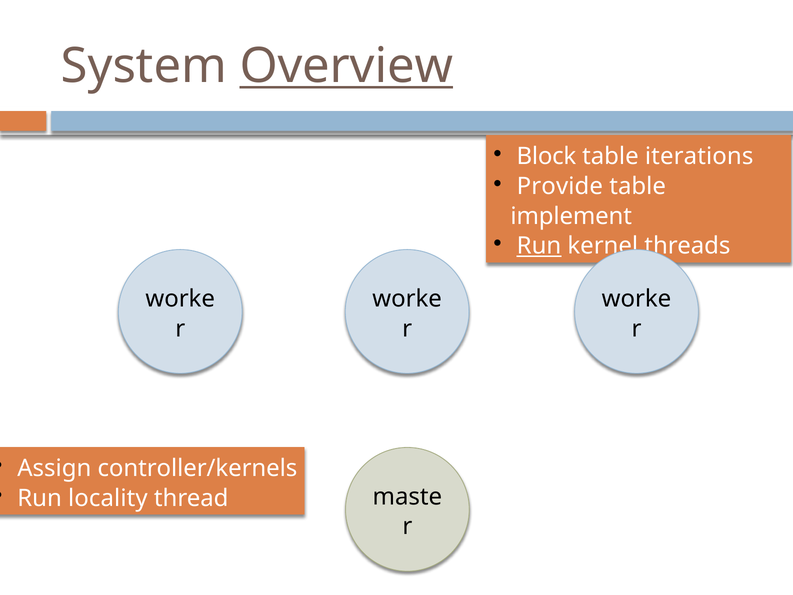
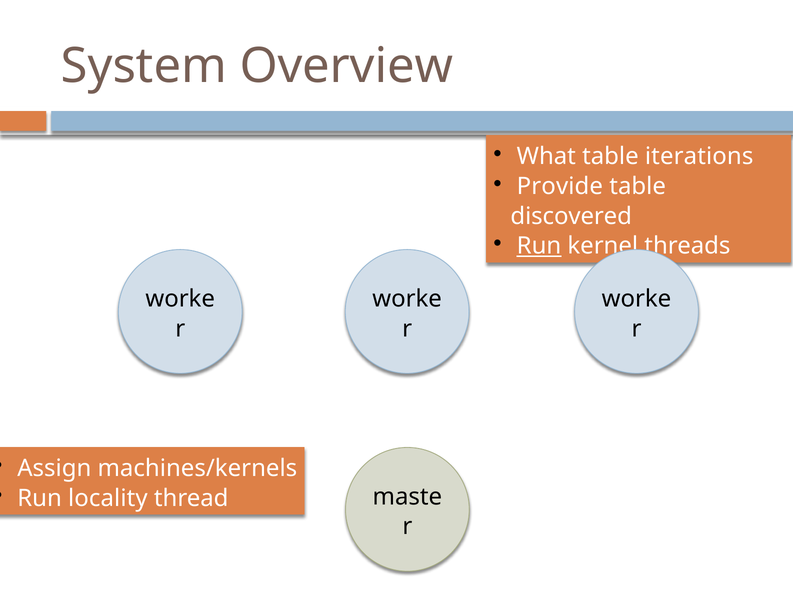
Overview underline: present -> none (346, 66)
Block: Block -> What (546, 156)
implement: implement -> discovered (571, 216)
controller/kernels: controller/kernels -> machines/kernels (197, 468)
